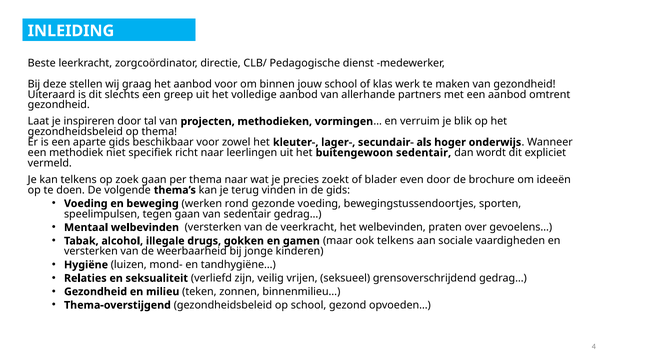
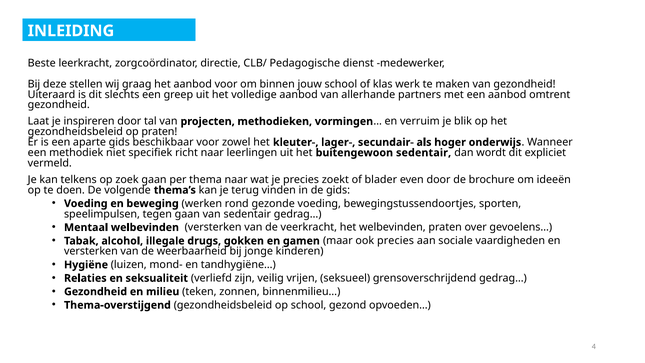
op thema: thema -> praten (159, 132)
ook telkens: telkens -> precies (396, 241)
